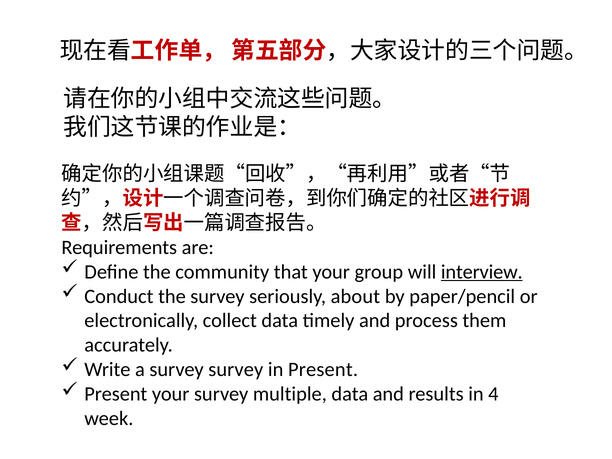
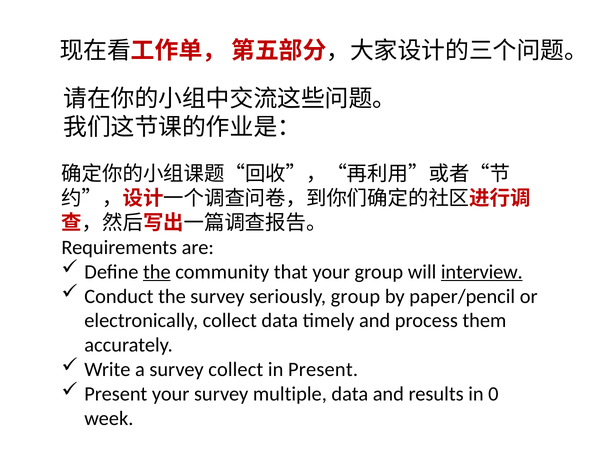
the underline: none -> present (157, 272)
seriously about: about -> group (355, 296)
survey survey: survey -> collect (236, 370)
4: 4 -> 0 (493, 394)
